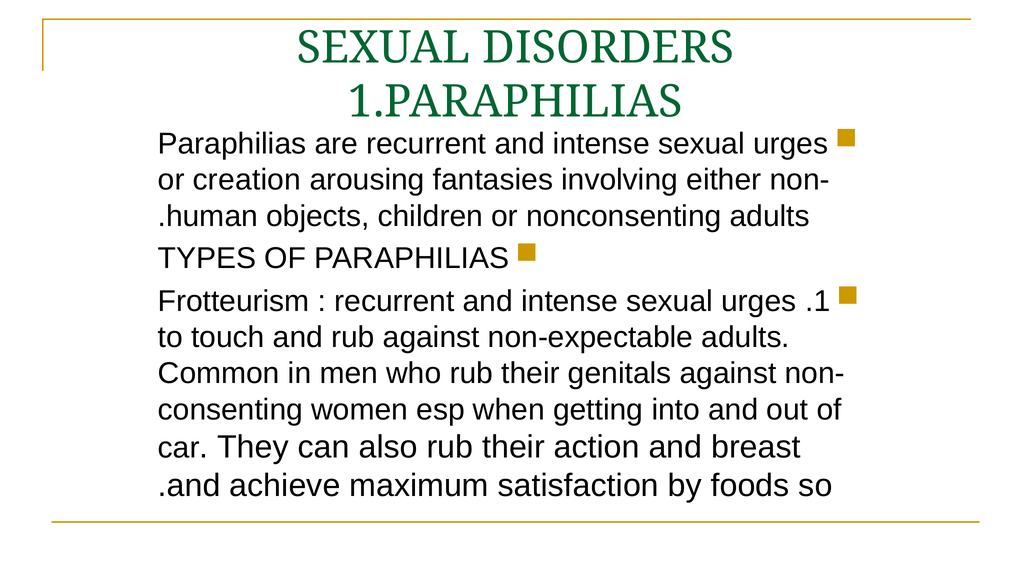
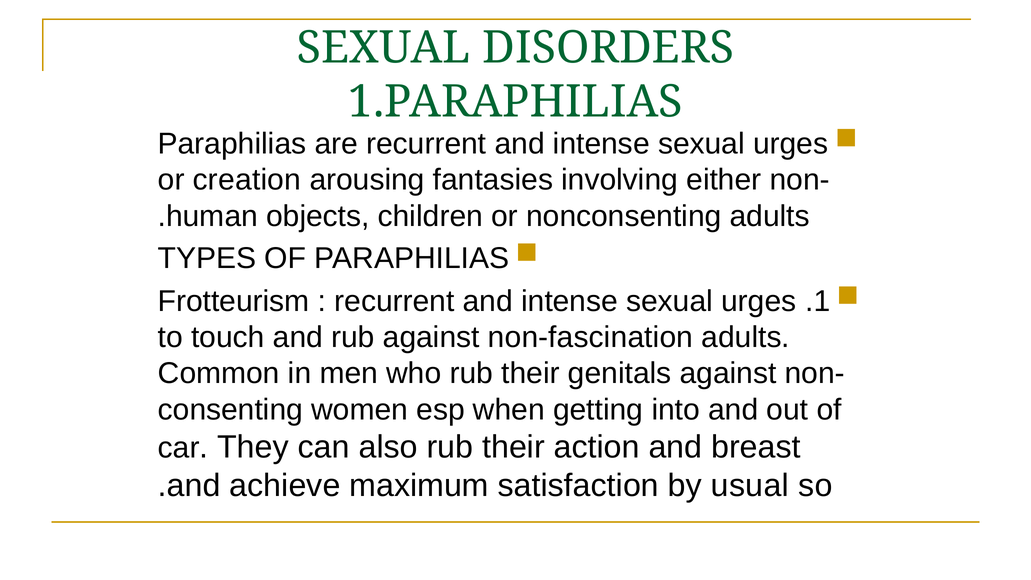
non-expectable: non-expectable -> non-fascination (590, 337)
foods: foods -> usual (750, 486)
